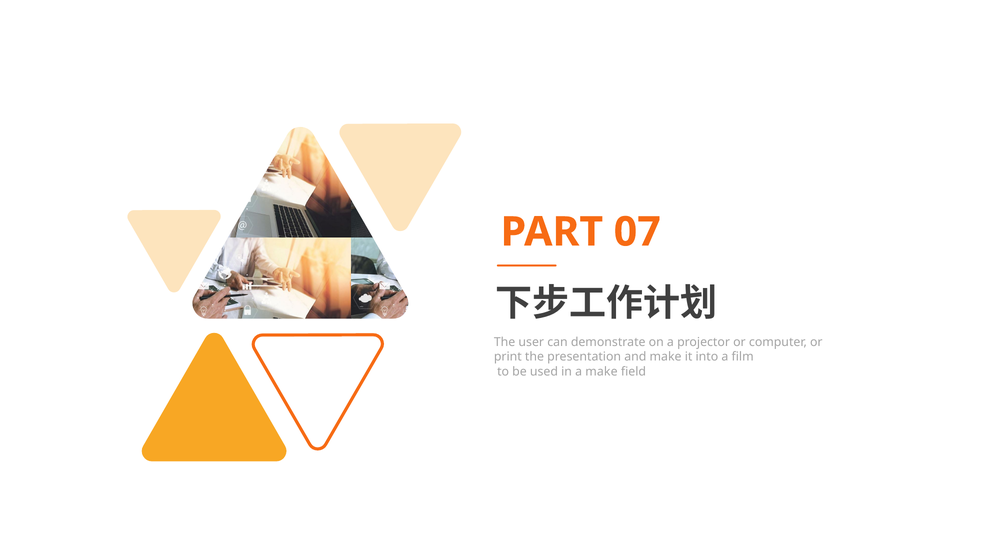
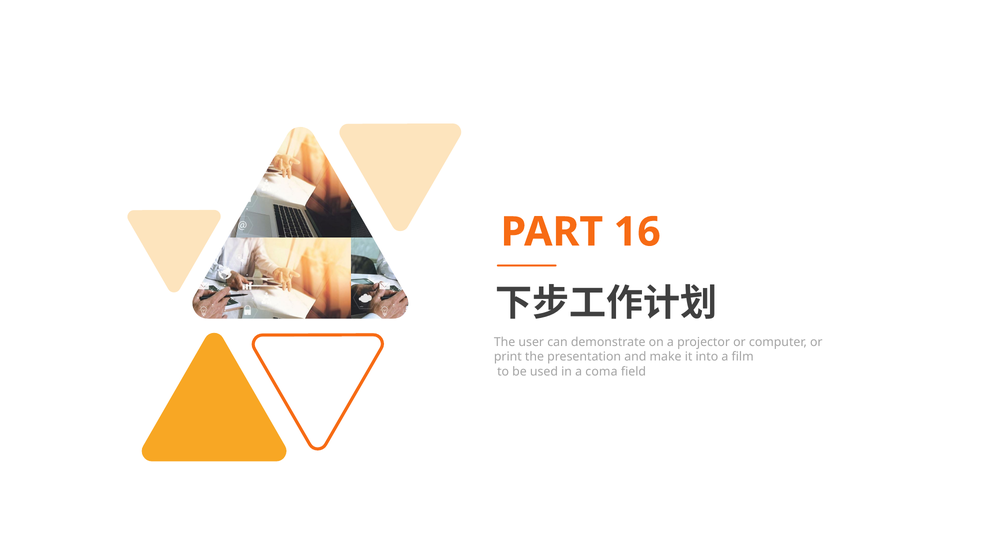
07: 07 -> 16 (637, 232)
a make: make -> coma (601, 372)
